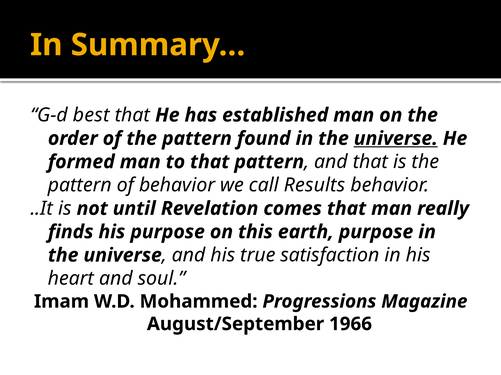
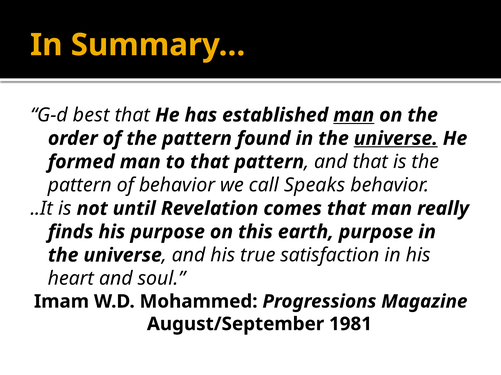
man underline: none -> present (354, 115)
Results: Results -> Speaks (315, 186)
1966: 1966 -> 1981 (350, 325)
